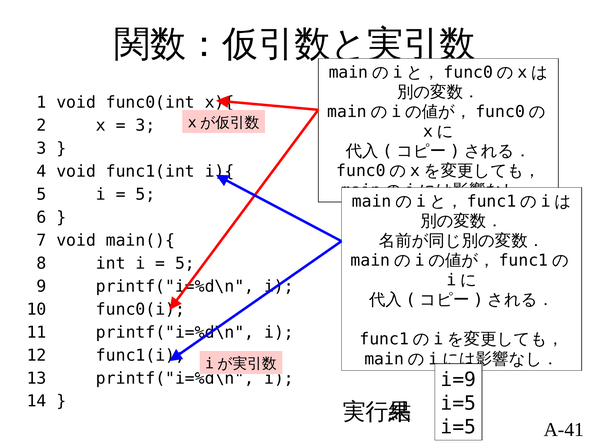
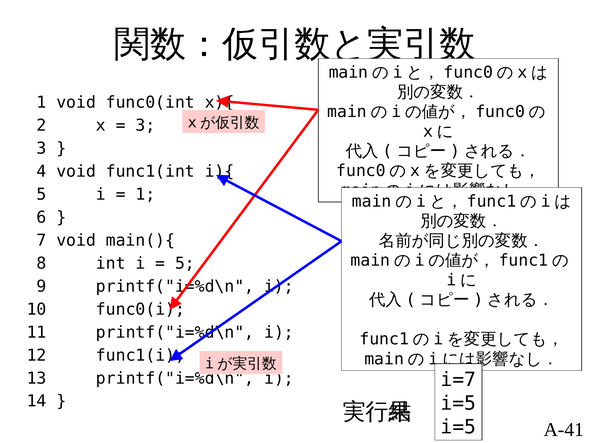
5: 5 -> 1 (145, 194)
i=9: i=9 -> i=7 (458, 379)
